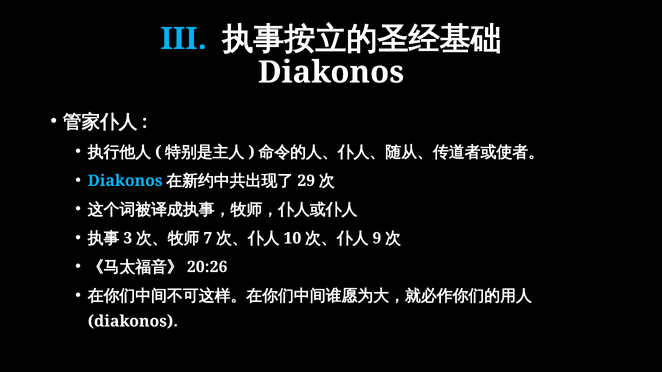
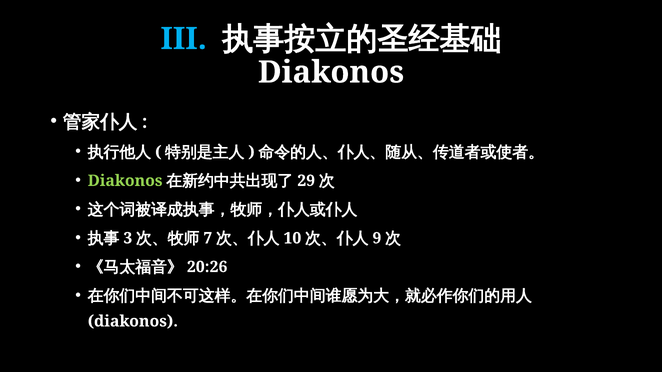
Diakonos colour: light blue -> light green (125, 181)
